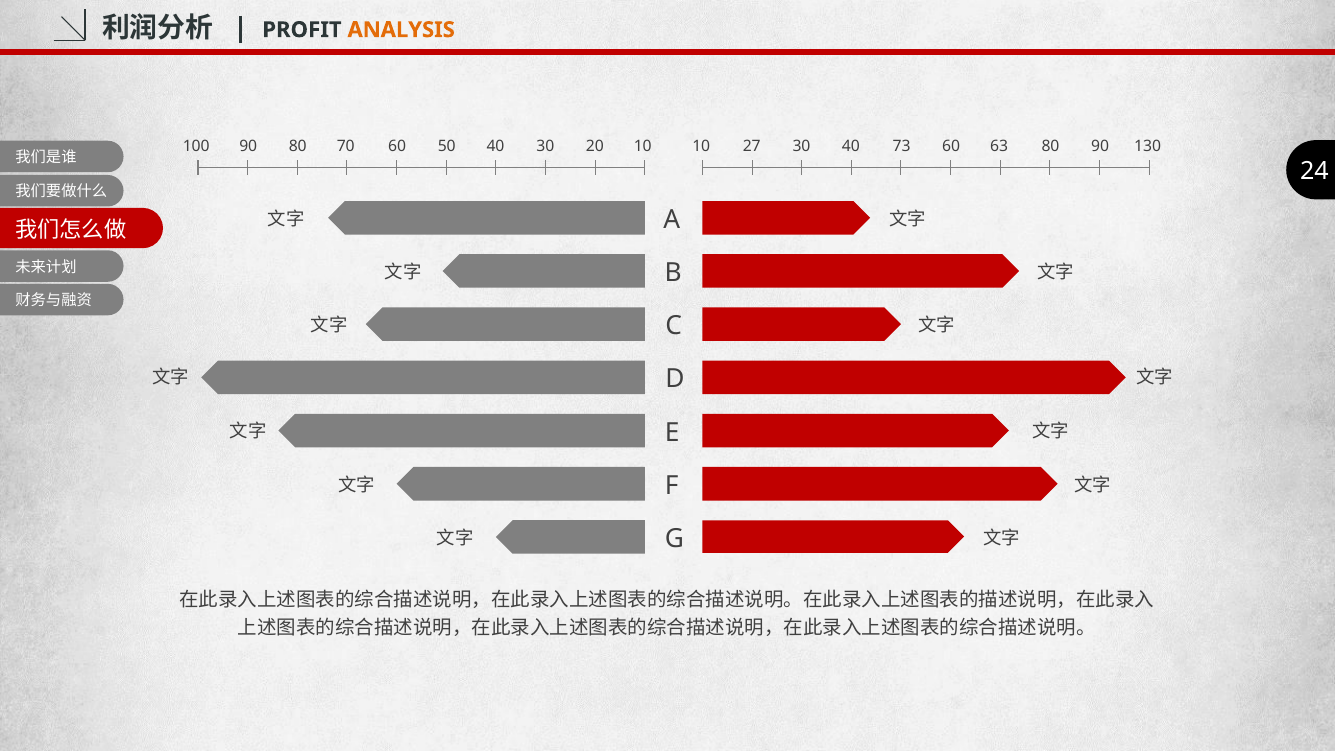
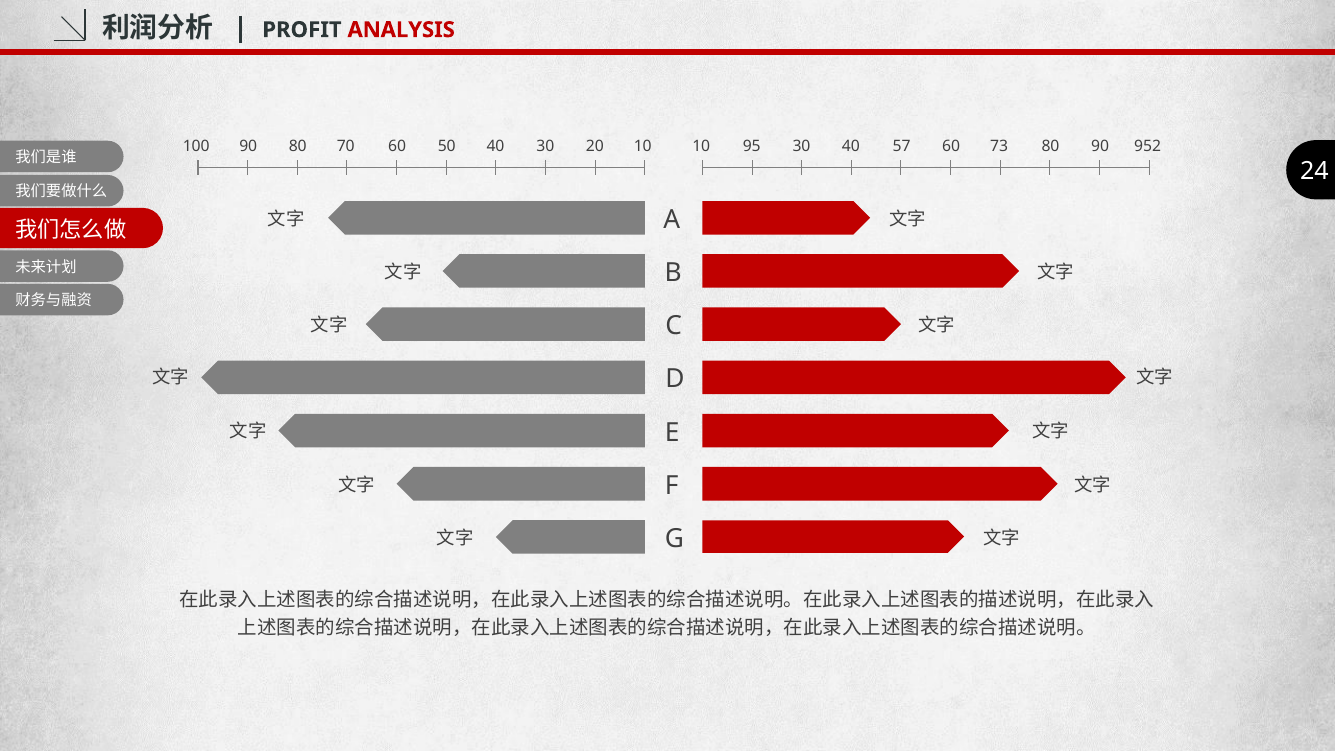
ANALYSIS colour: orange -> red (401, 30)
27: 27 -> 95 (752, 146)
73: 73 -> 57 (902, 146)
63: 63 -> 73 (999, 146)
130: 130 -> 952 (1148, 146)
